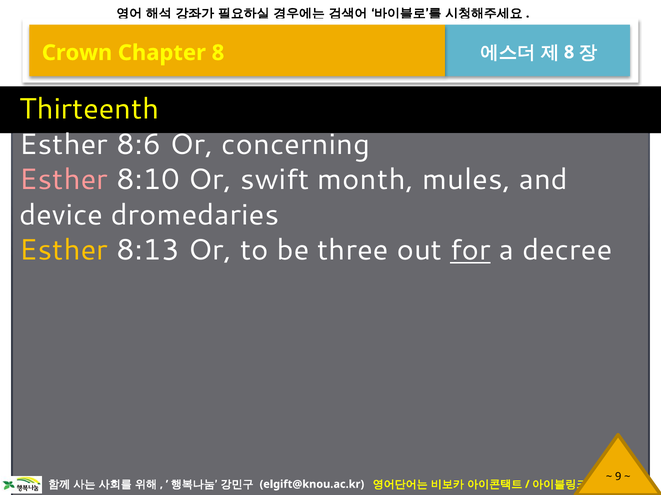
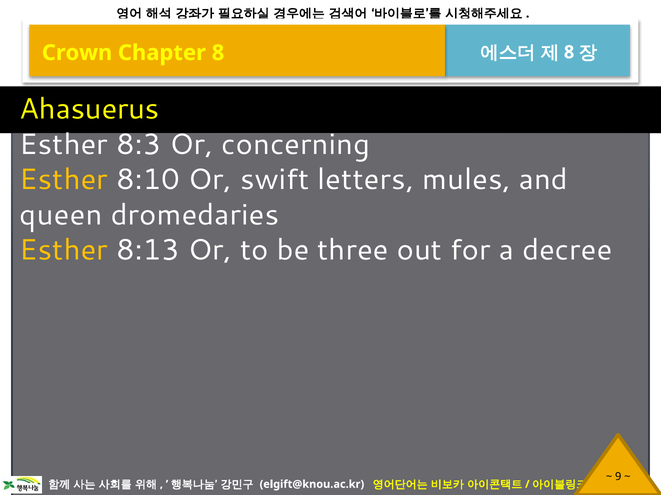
Thirteenth: Thirteenth -> Ahasuerus (89, 109)
8:6: 8:6 -> 8:3 (139, 145)
Esther colour: pink -> yellow (64, 180)
month: month -> letters (366, 180)
device: device -> queen (61, 215)
for underline: present -> none (470, 250)
